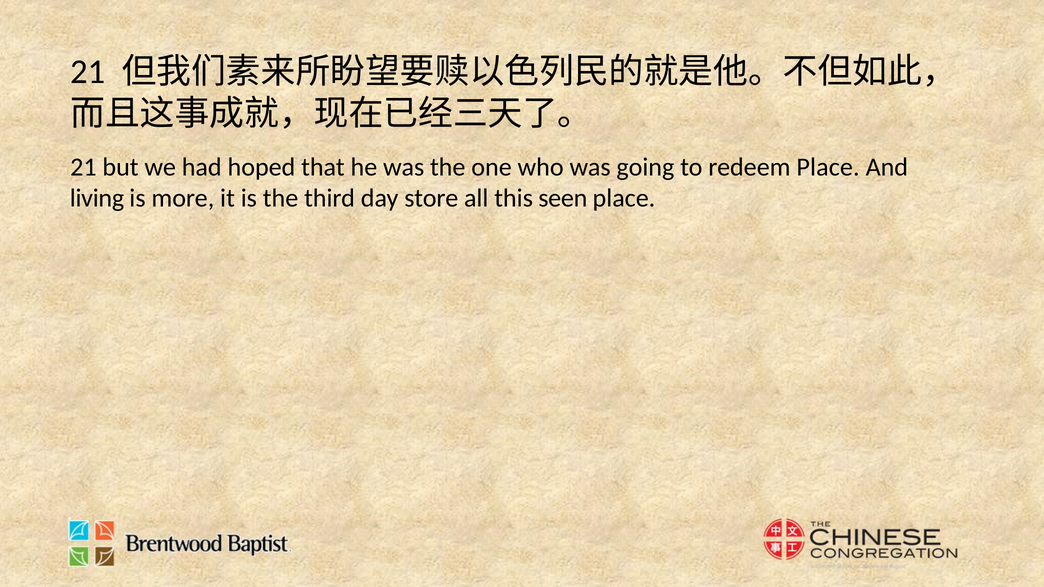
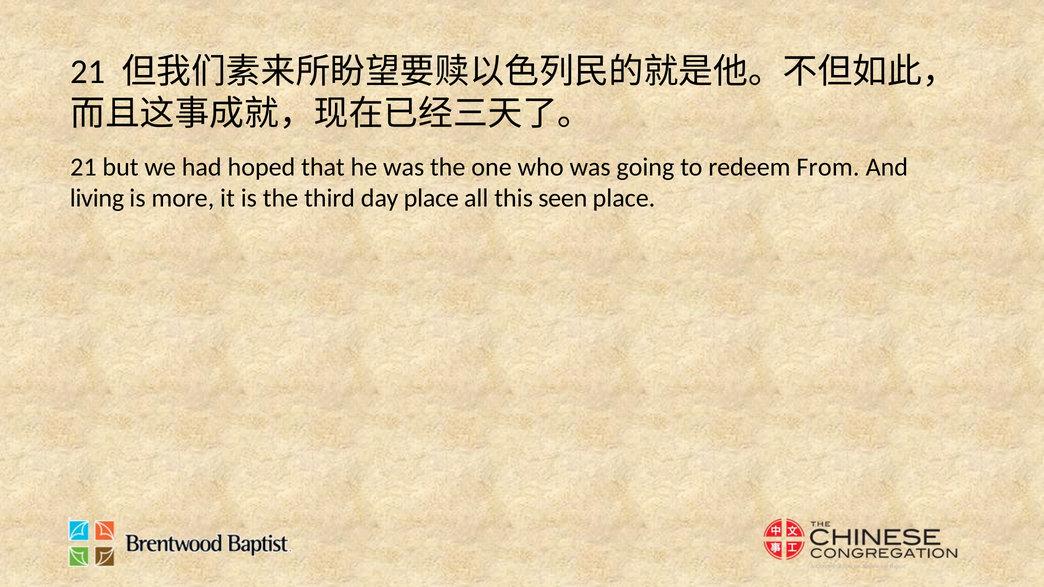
redeem Place: Place -> From (828, 167)
day store: store -> place (431, 198)
